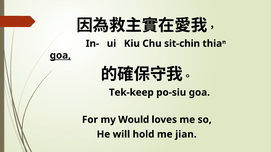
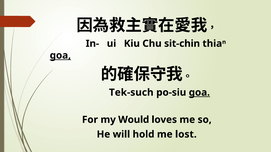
Tek-keep: Tek-keep -> Tek-such (131, 93)
goa underline: none -> present (199, 93)
jian: jian -> lost (186, 135)
